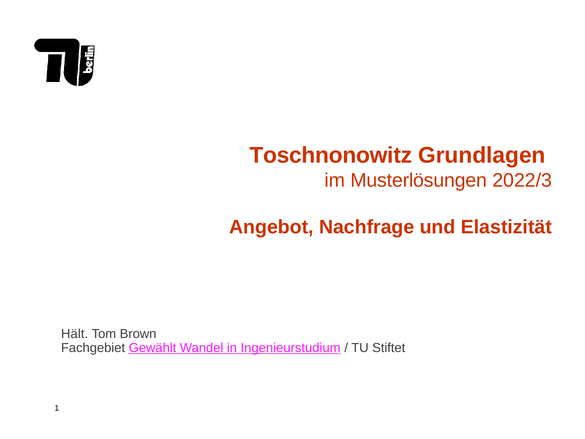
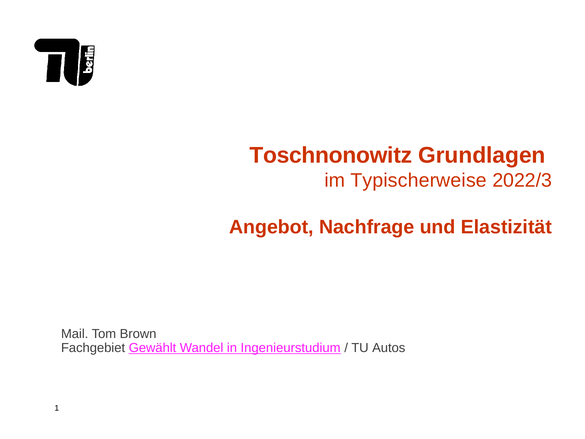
Musterlösungen: Musterlösungen -> Typischerweise (419, 180)
Hält: Hält -> Mail (75, 334)
Stiftet: Stiftet -> Autos (389, 348)
